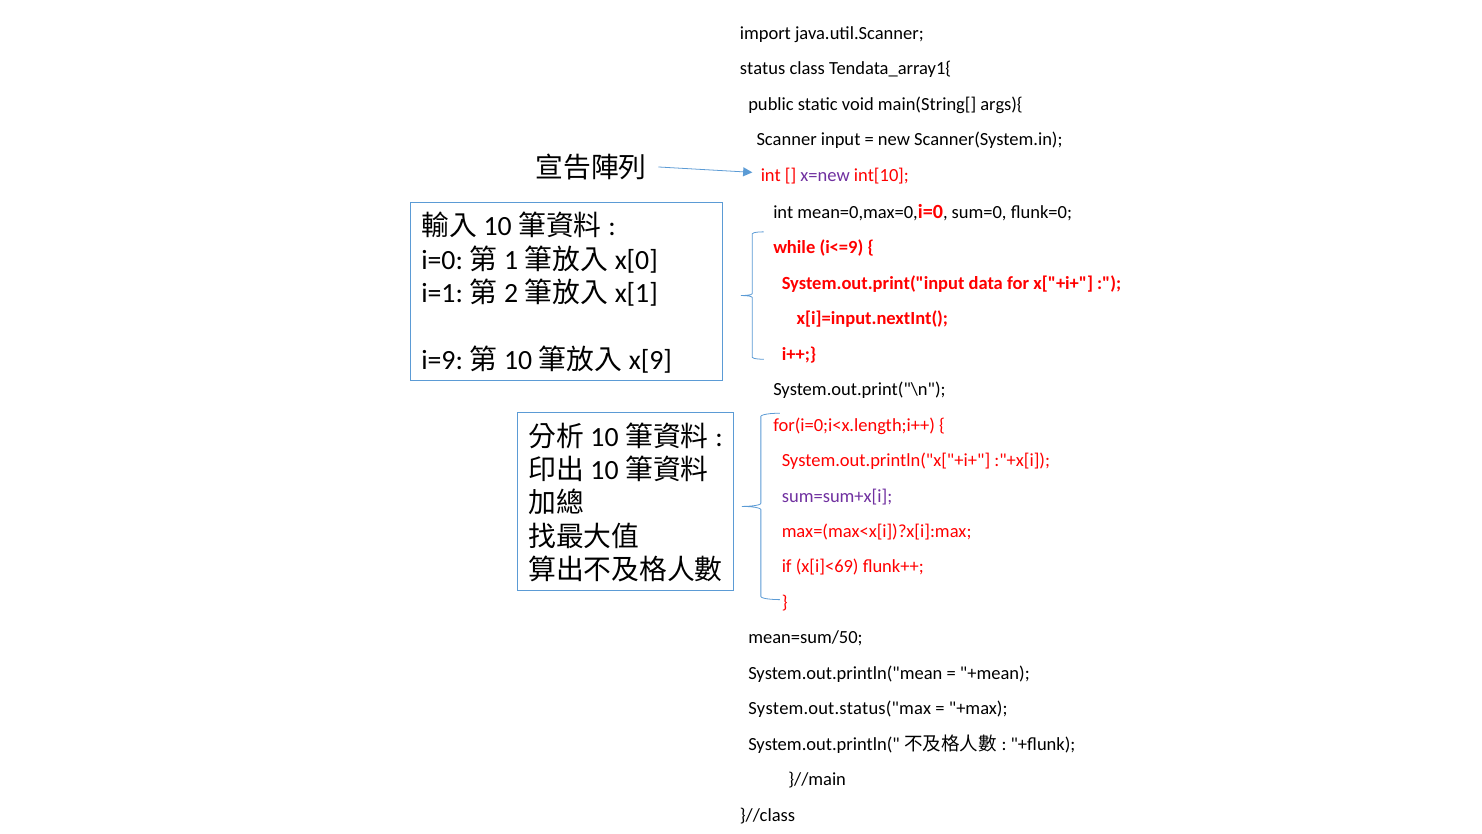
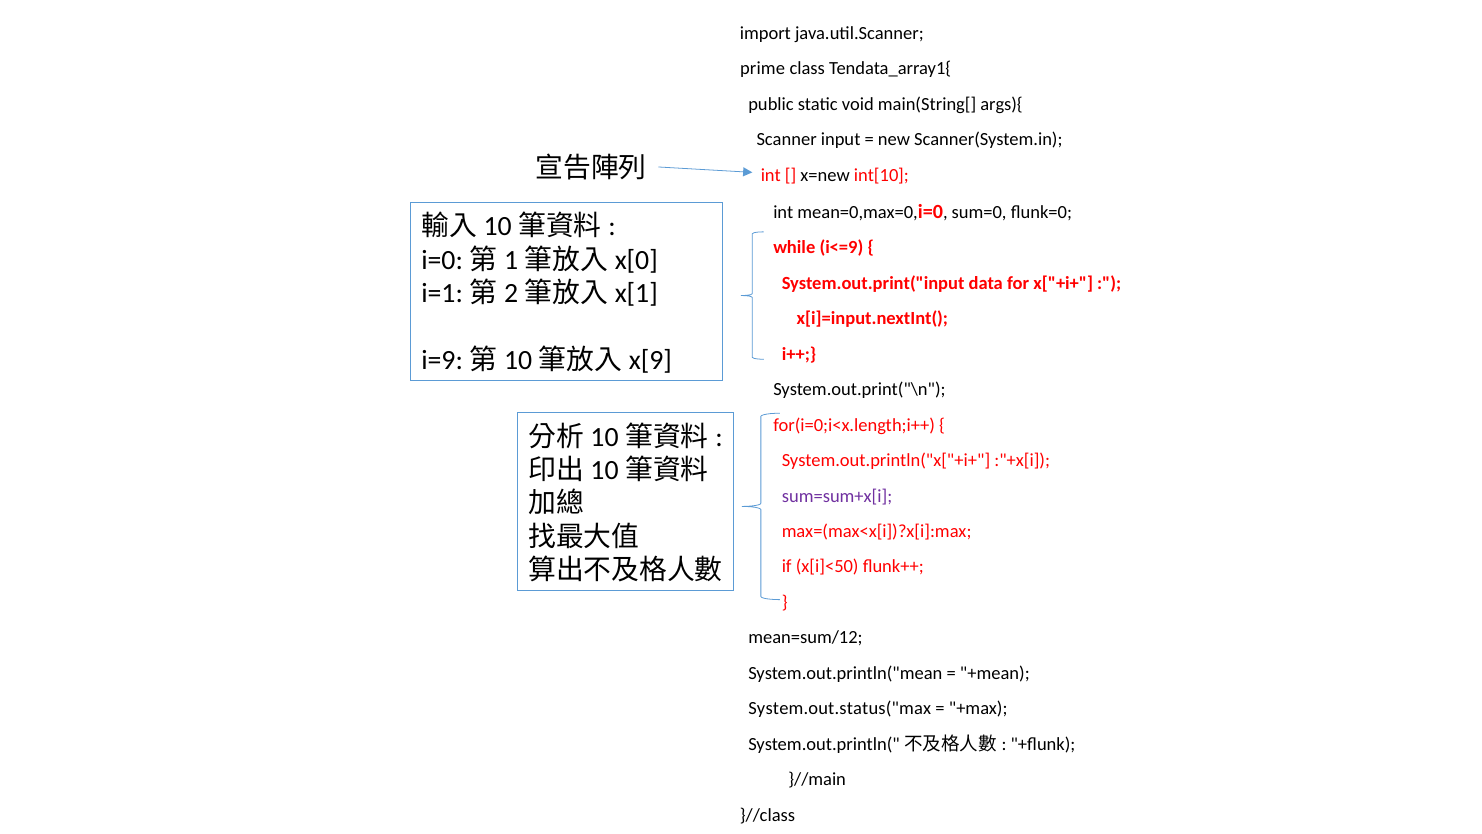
status: status -> prime (763, 69)
x=new colour: purple -> black (825, 175)
x[i]<69: x[i]<69 -> x[i]<50 (827, 567)
mean=sum/50: mean=sum/50 -> mean=sum/12 (805, 638)
